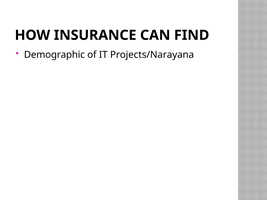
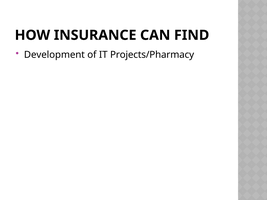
Demographic: Demographic -> Development (54, 55)
Projects/Narayana: Projects/Narayana -> Projects/Pharmacy (152, 55)
